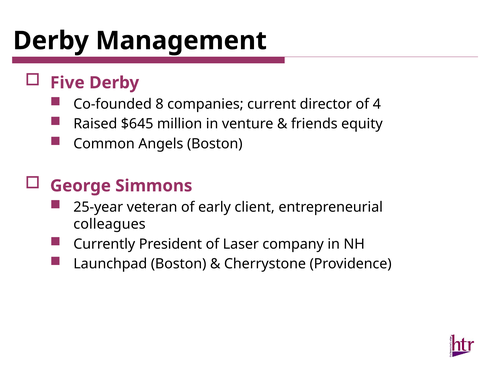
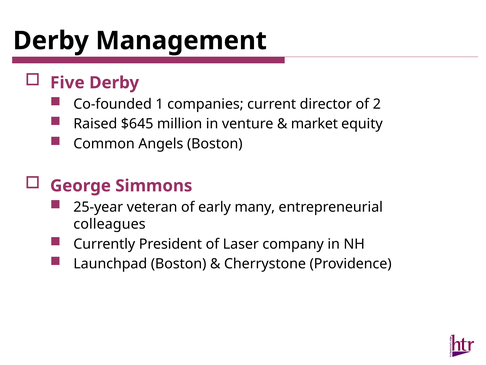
8: 8 -> 1 (160, 104)
4: 4 -> 2 (377, 104)
friends: friends -> market (314, 124)
client: client -> many (255, 207)
